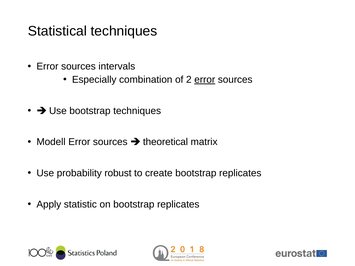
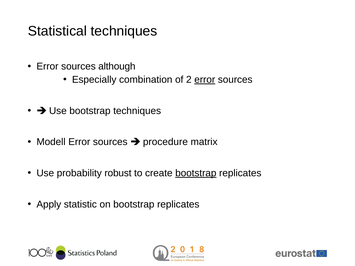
intervals: intervals -> although (117, 67)
theoretical: theoretical -> procedure (165, 142)
bootstrap underline: none -> present (196, 173)
